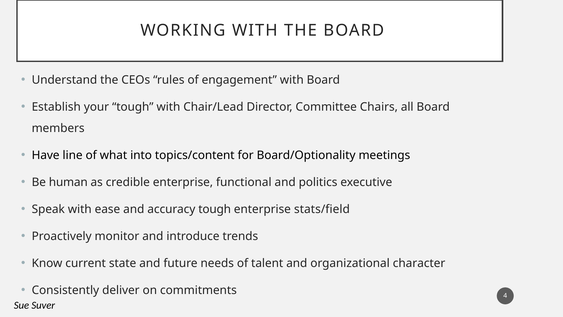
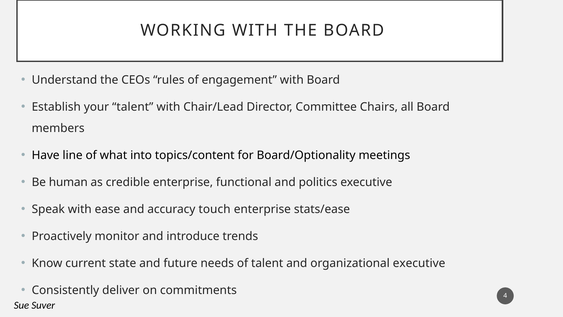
your tough: tough -> talent (133, 107)
accuracy tough: tough -> touch (215, 209)
stats/field: stats/field -> stats/ease (322, 209)
organizational character: character -> executive (419, 263)
